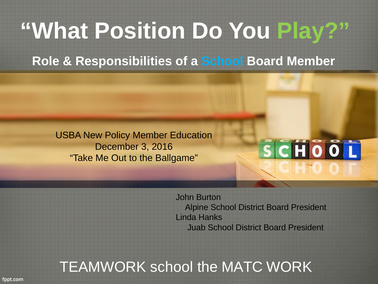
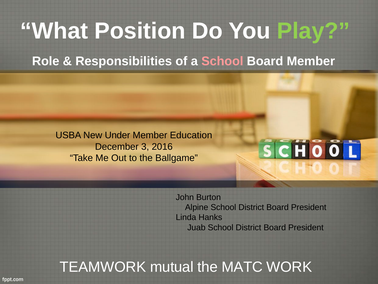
School colour: light blue -> pink (222, 61)
Policy: Policy -> Under (117, 135)
TEAMWORK school: school -> mutual (172, 267)
